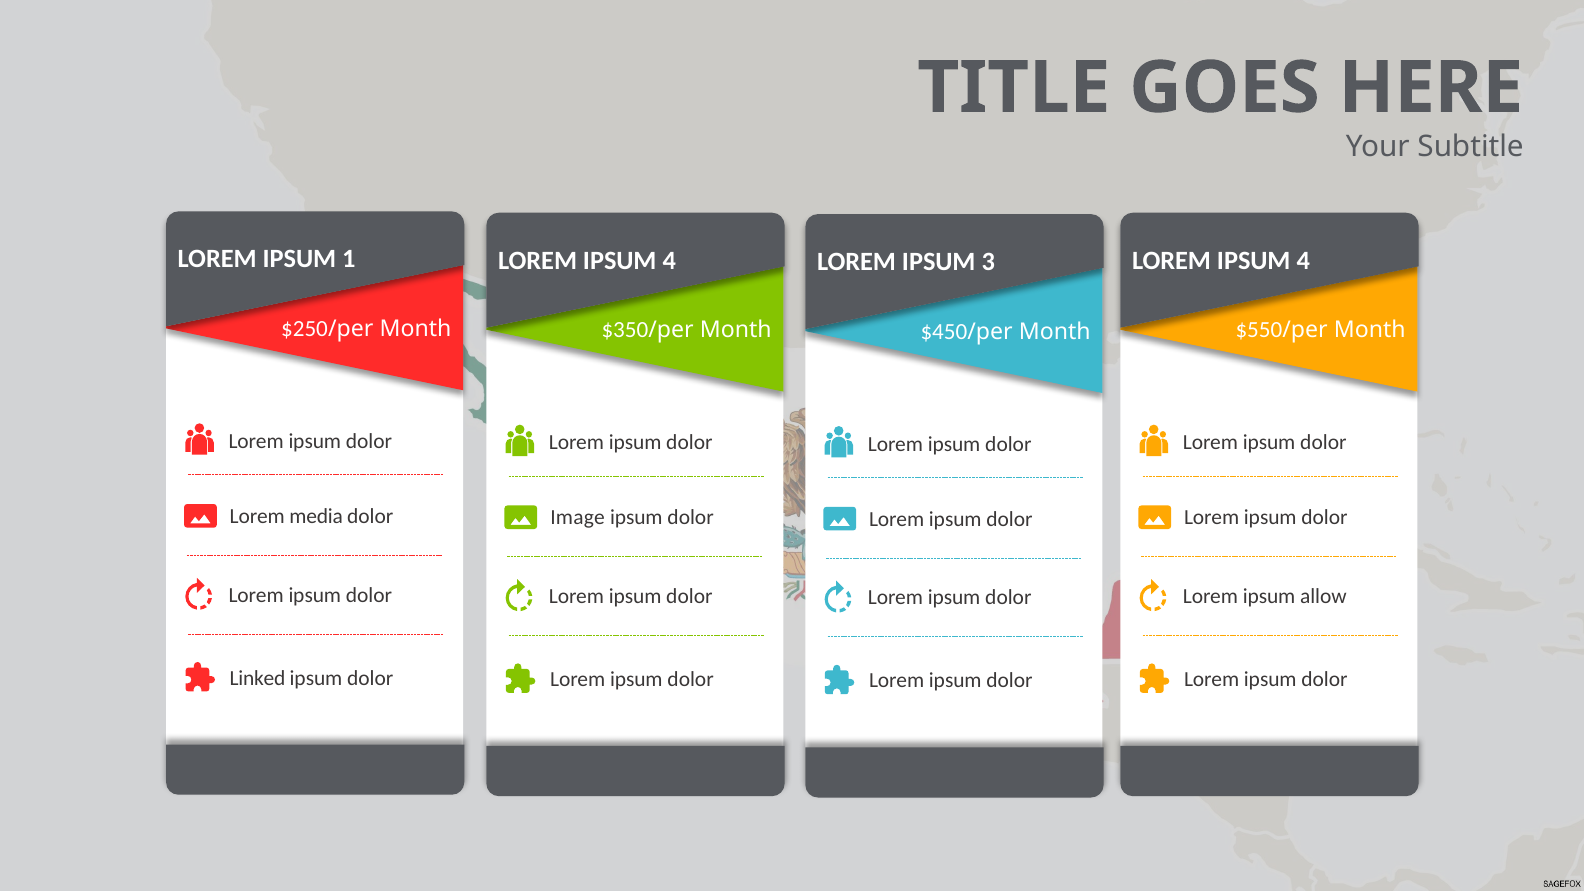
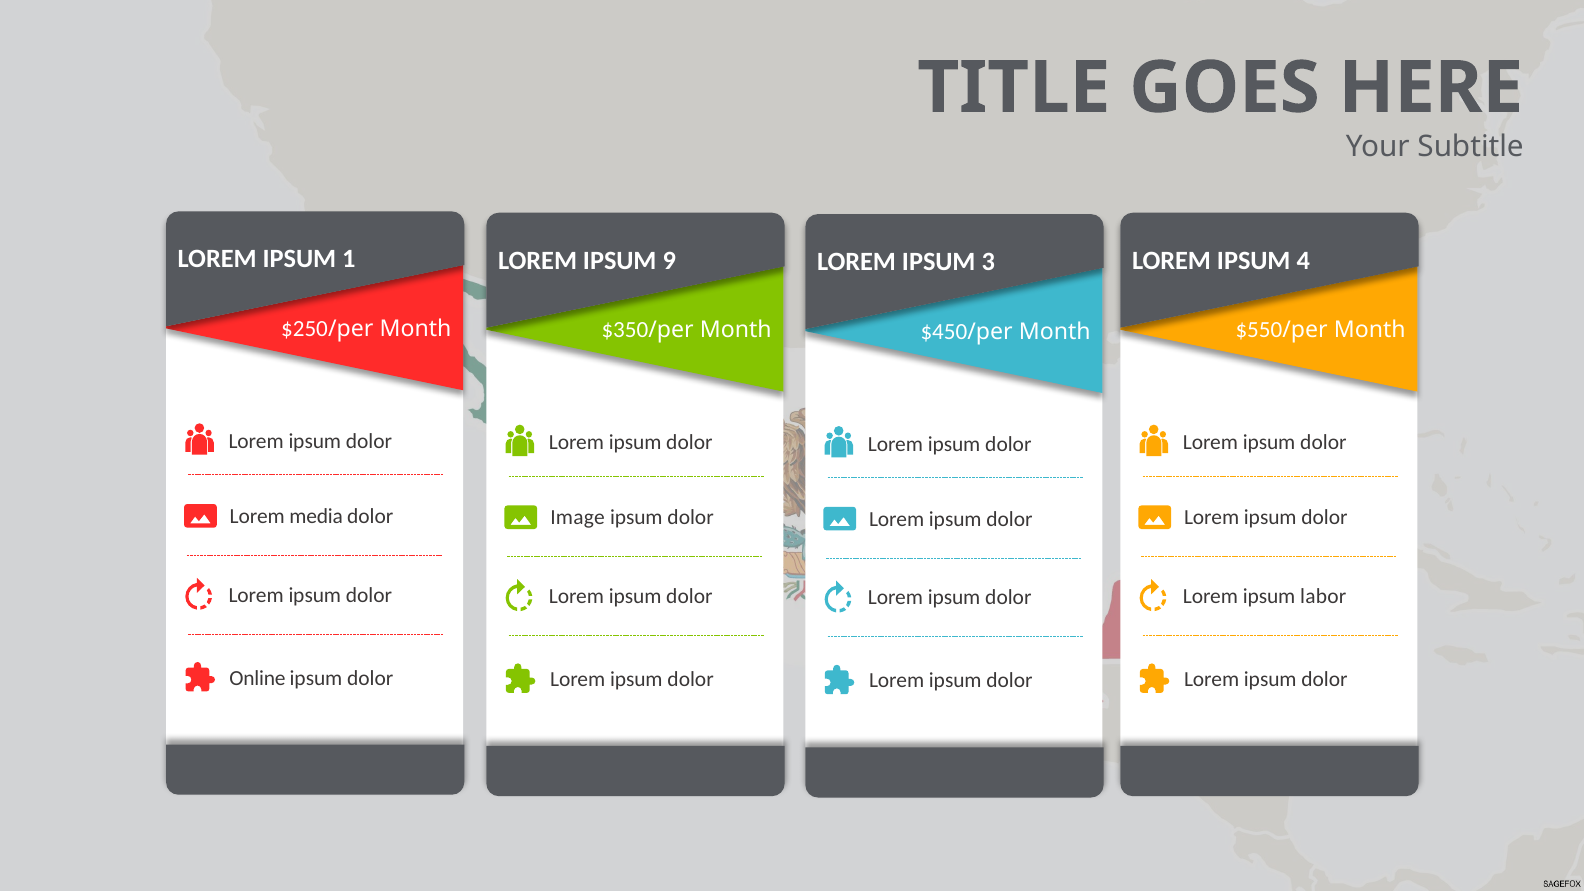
4: 4 -> 9 (669, 260)
allow: allow -> labor (1323, 596)
Linked: Linked -> Online (257, 678)
